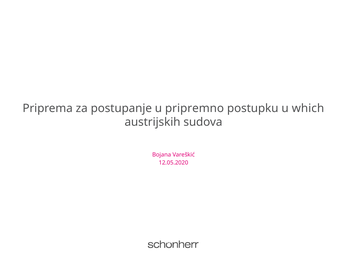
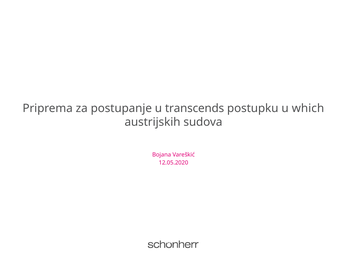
pripremno: pripremno -> transcends (195, 108)
